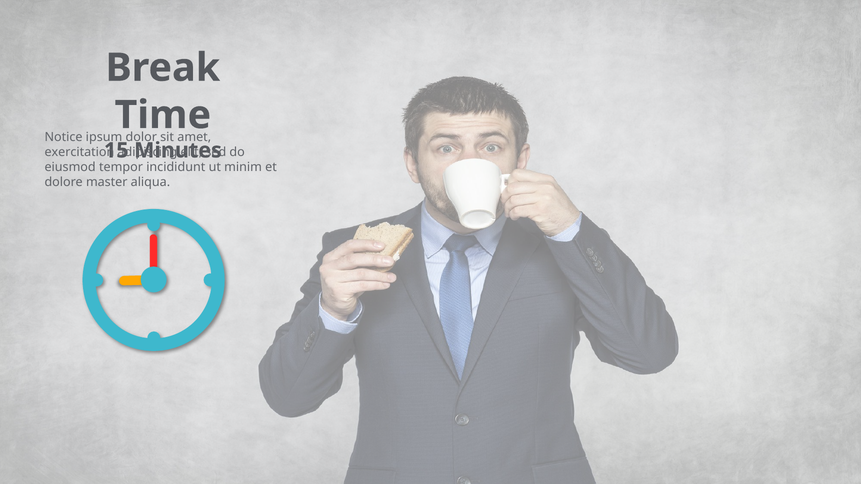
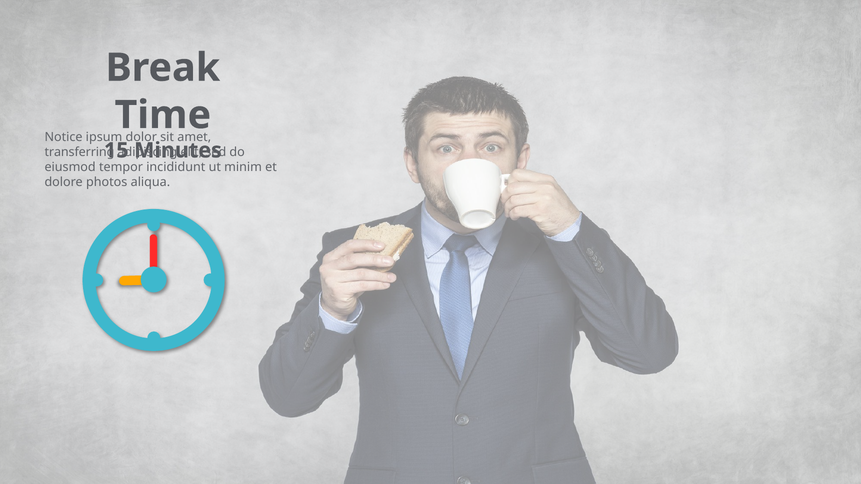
exercitation: exercitation -> transferring (79, 152)
master: master -> photos (107, 182)
